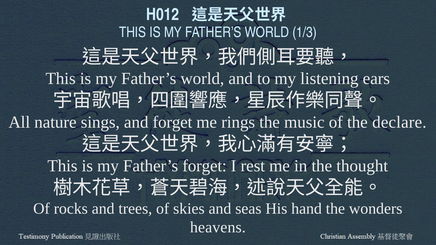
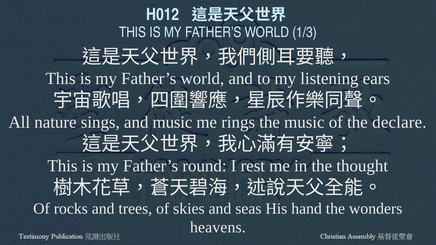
and forget: forget -> music (172, 122)
Father’s forget: forget -> round (204, 166)
